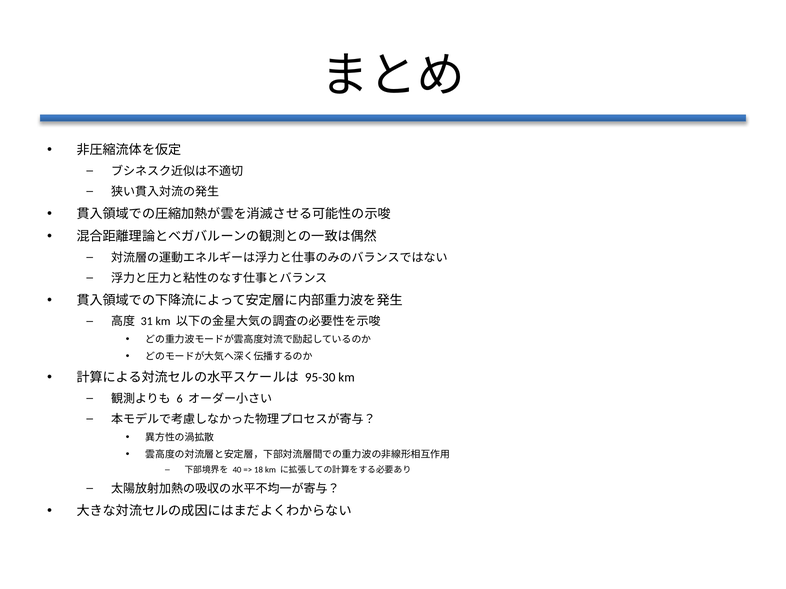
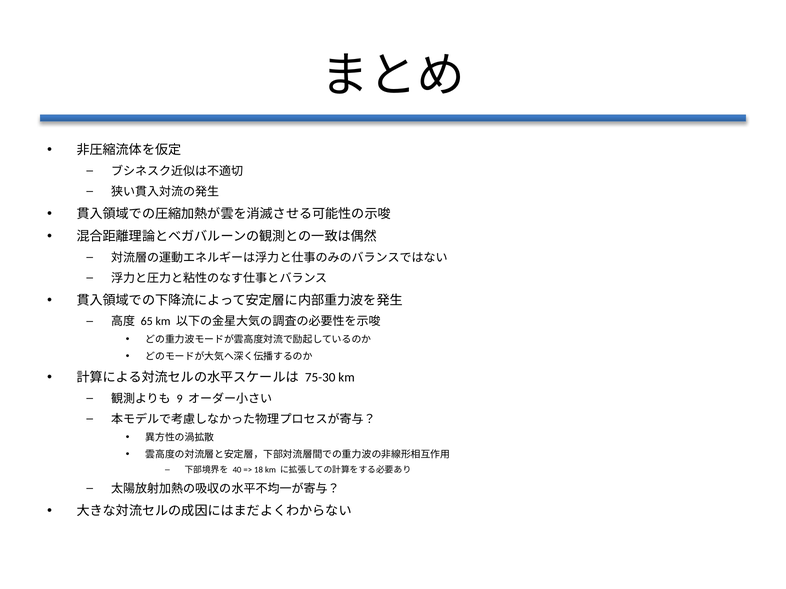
31: 31 -> 65 (147, 322)
95-30: 95-30 -> 75-30 (320, 378)
6: 6 -> 9 (180, 399)
